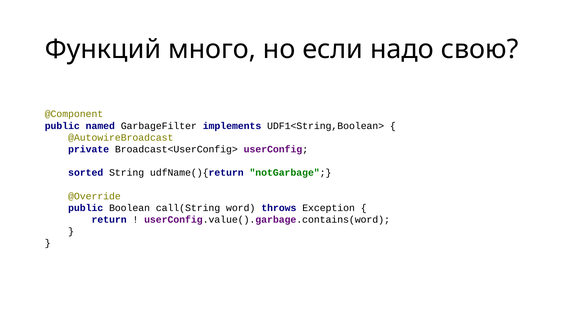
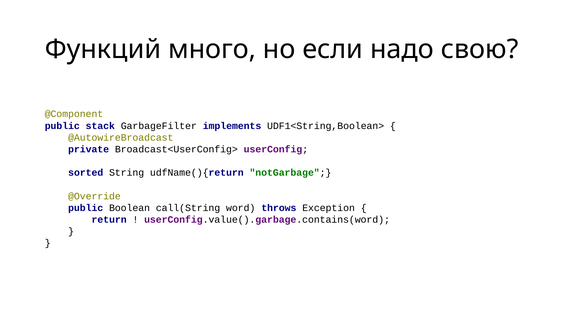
named: named -> stack (100, 126)
